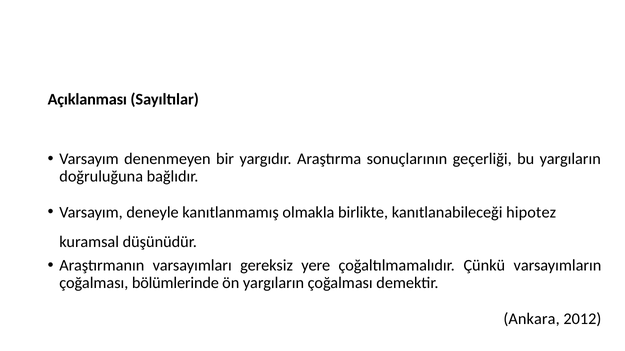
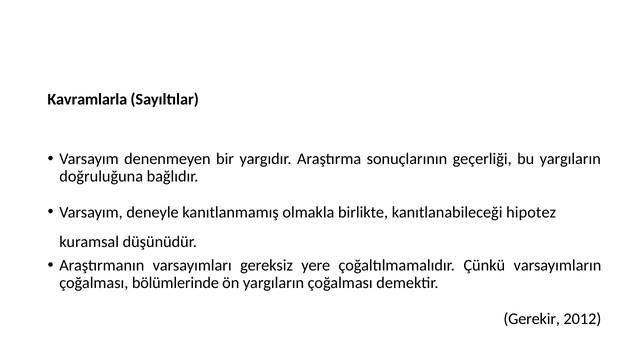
Açıklanması: Açıklanması -> Kavramlarla (87, 99)
Ankara: Ankara -> Gerekir (532, 319)
